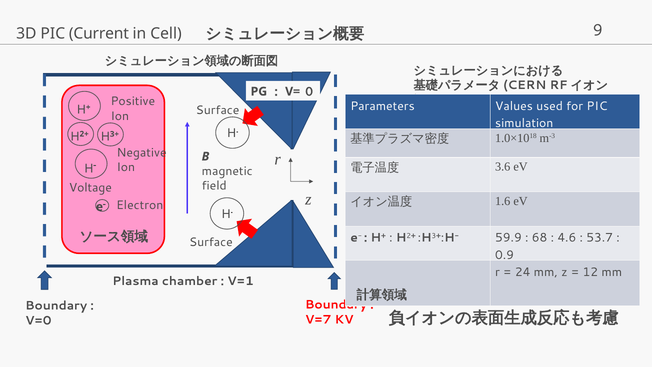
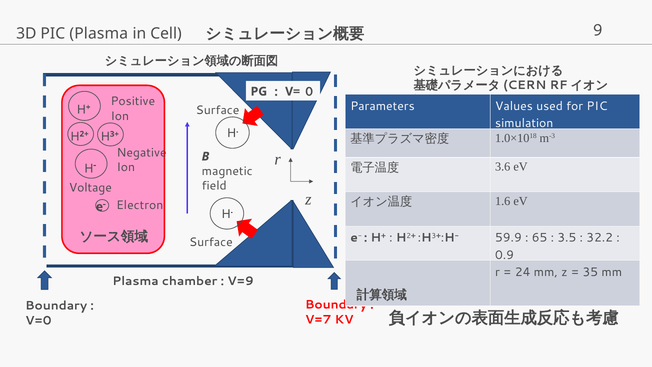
PIC Current: Current -> Plasma (99, 33)
68: 68 -> 65 (540, 238)
4.6: 4.6 -> 3.5 (567, 238)
53.7: 53.7 -> 32.2 (600, 238)
12: 12 -> 35 (590, 272)
V=1: V=1 -> V=9 (241, 281)
